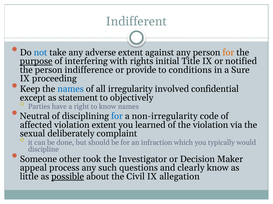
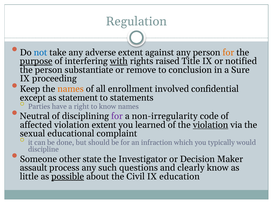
Indifferent: Indifferent -> Regulation (136, 21)
with underline: none -> present (119, 61)
initial: initial -> raised (167, 61)
indifference: indifference -> substantiate (89, 70)
provide: provide -> remove (141, 70)
conditions: conditions -> conclusion (190, 70)
names colour: blue -> orange (71, 89)
irregularity: irregularity -> enrollment (130, 89)
objectively: objectively -> statements (132, 98)
for colour: blue -> purple (117, 117)
violation underline: none -> present (211, 125)
deliberately: deliberately -> educational (71, 134)
took: took -> state (92, 160)
appeal: appeal -> assault (34, 168)
allegation: allegation -> education (180, 177)
